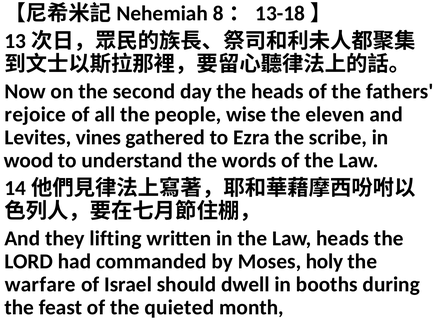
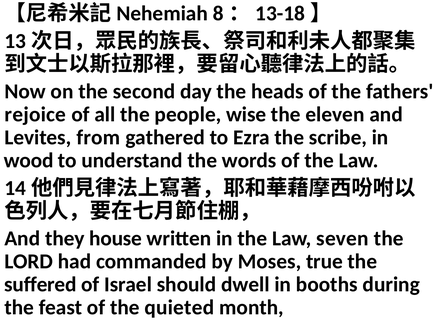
vines: vines -> from (98, 138)
lifting: lifting -> house (116, 239)
Law heads: heads -> seven (342, 239)
holy: holy -> true (324, 262)
warfare: warfare -> suffered (40, 285)
